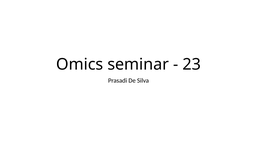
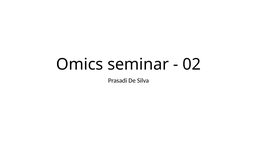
23: 23 -> 02 (192, 64)
